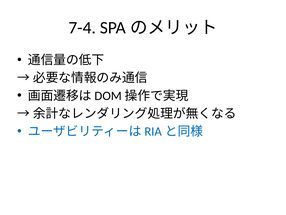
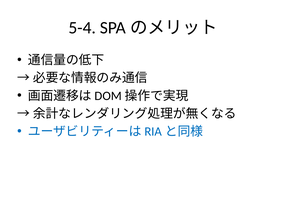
7-4: 7-4 -> 5-4 (82, 28)
